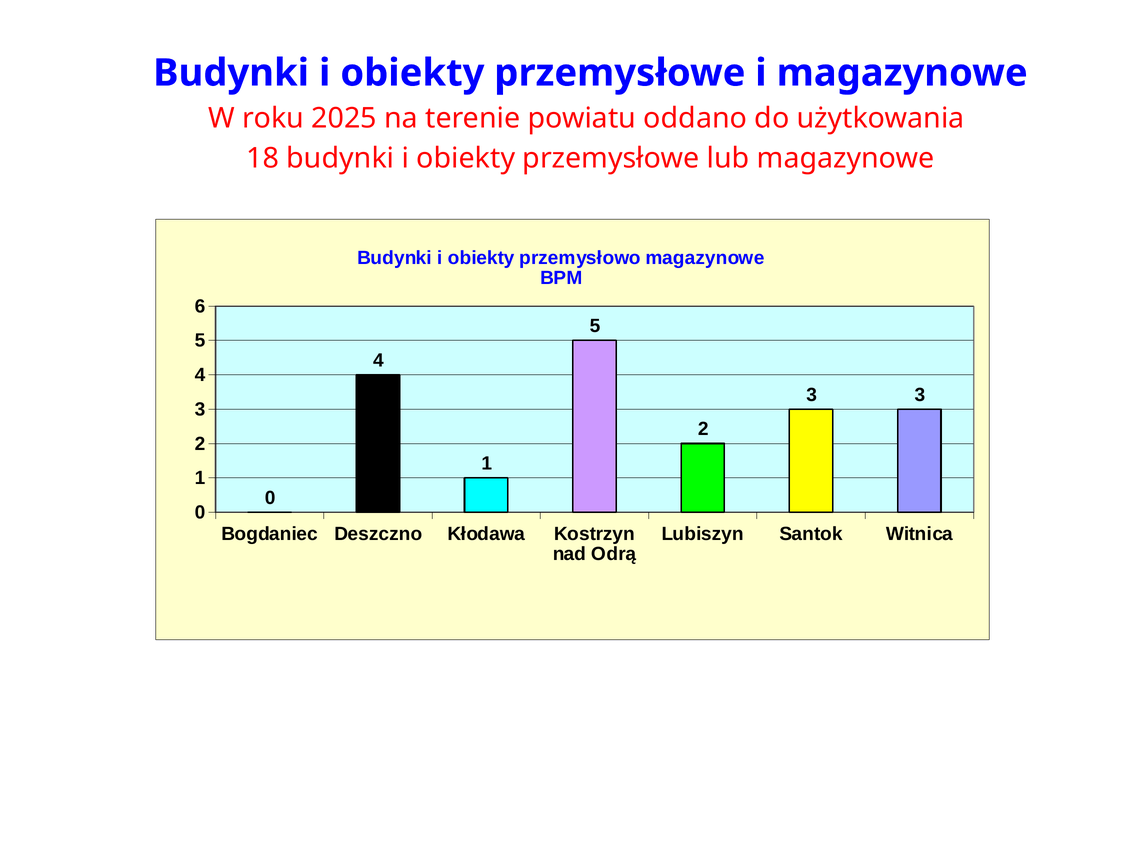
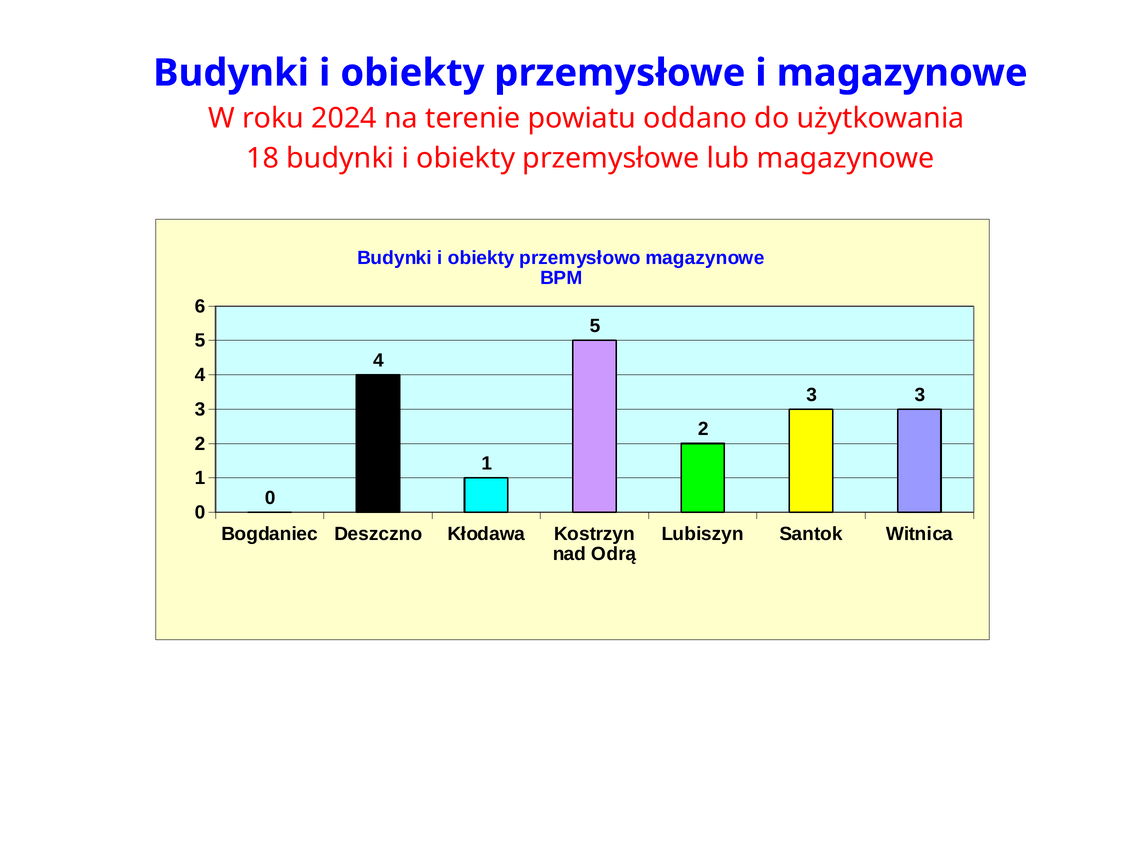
2025: 2025 -> 2024 (344, 118)
